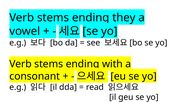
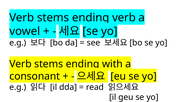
they: they -> verb (124, 18)
